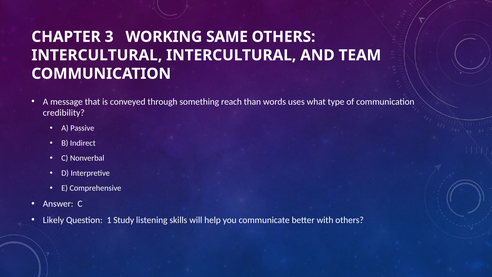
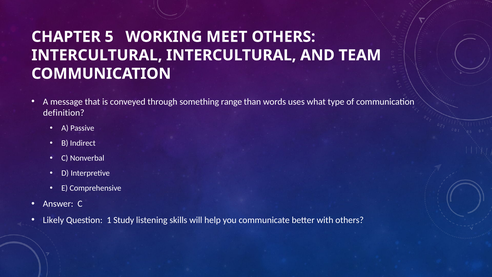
3: 3 -> 5 (109, 37)
SAME: SAME -> MEET (227, 37)
reach: reach -> range (232, 102)
credibility: credibility -> definition (64, 113)
